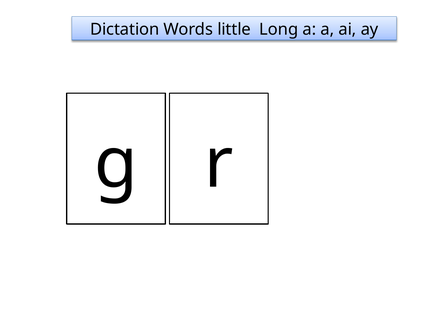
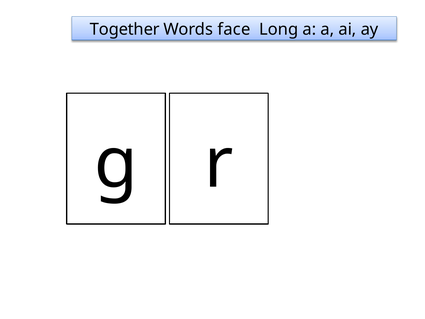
Dictation: Dictation -> Together (125, 29)
little: little -> face (234, 29)
